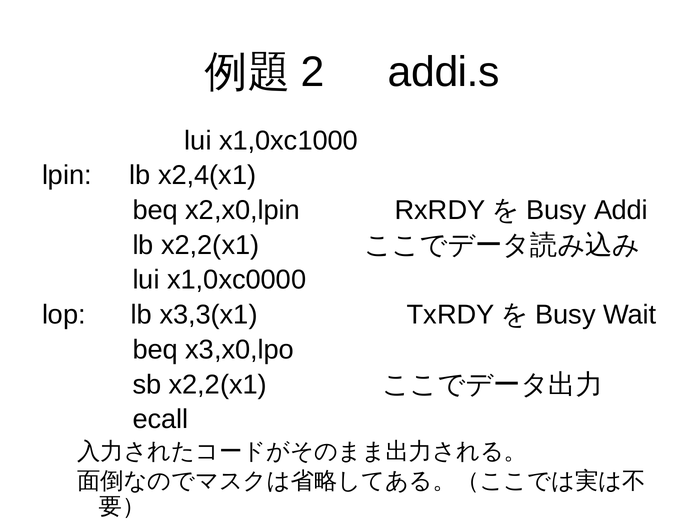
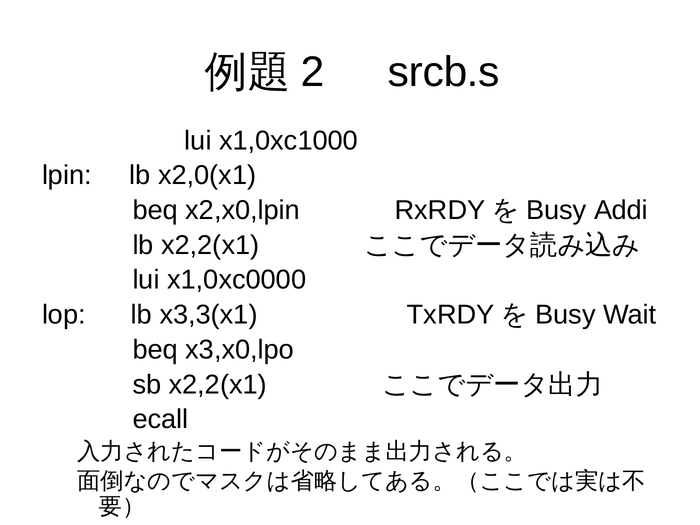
addi.s: addi.s -> srcb.s (444, 72)
x2,4(x1: x2,4(x1 -> x2,0(x1 (207, 175)
